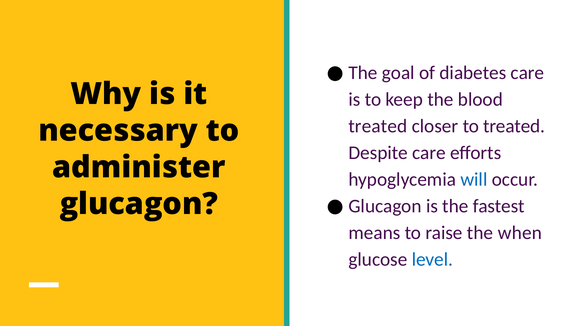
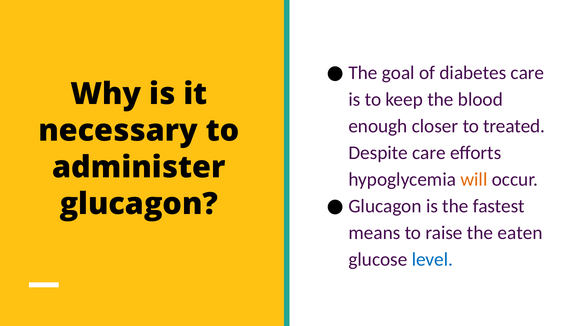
treated: treated -> enough (378, 126)
will colour: blue -> orange (474, 179)
when: when -> eaten (520, 232)
